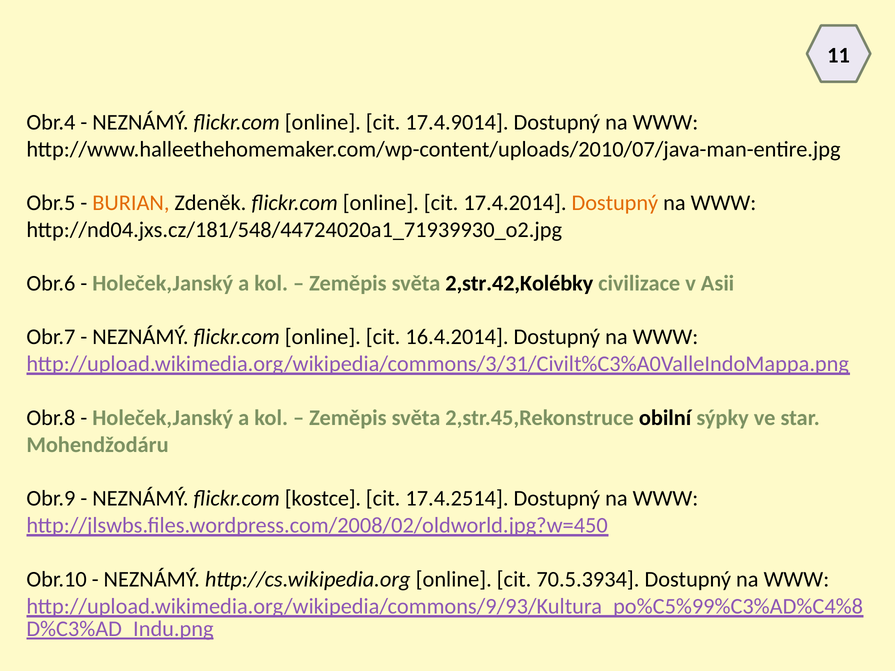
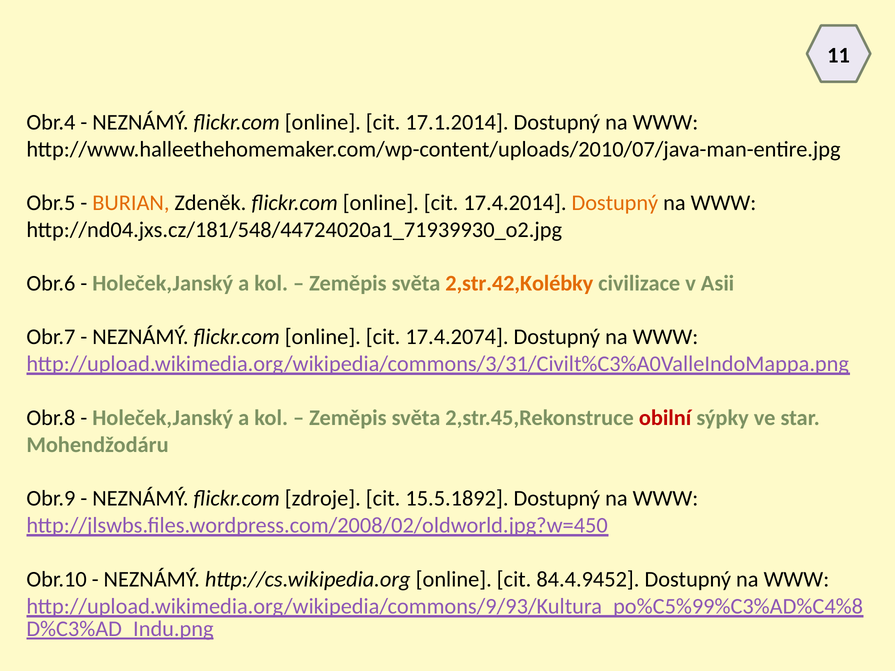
17.4.9014: 17.4.9014 -> 17.1.2014 (457, 122)
2,str.42,Kolébky colour: black -> orange (519, 284)
16.4.2014: 16.4.2014 -> 17.4.2074 (457, 337)
obilní colour: black -> red (665, 418)
kostce: kostce -> zdroje (323, 499)
17.4.2514: 17.4.2514 -> 15.5.1892 (457, 499)
70.5.3934: 70.5.3934 -> 84.4.9452 (588, 580)
